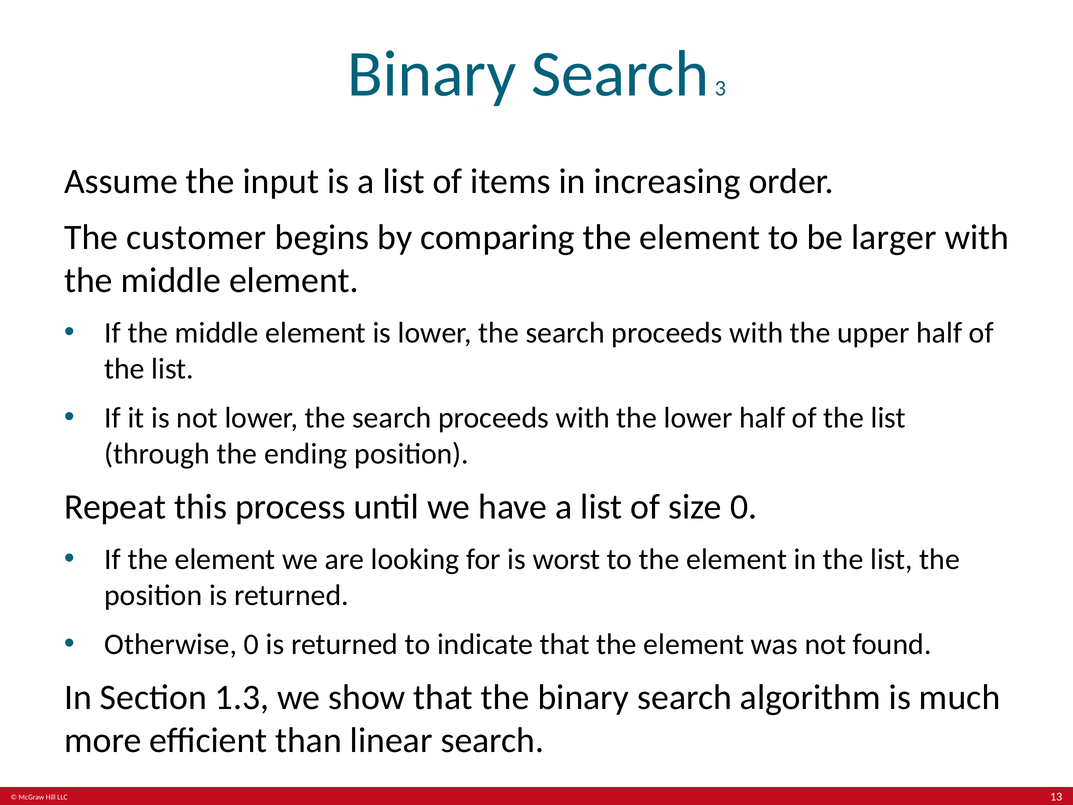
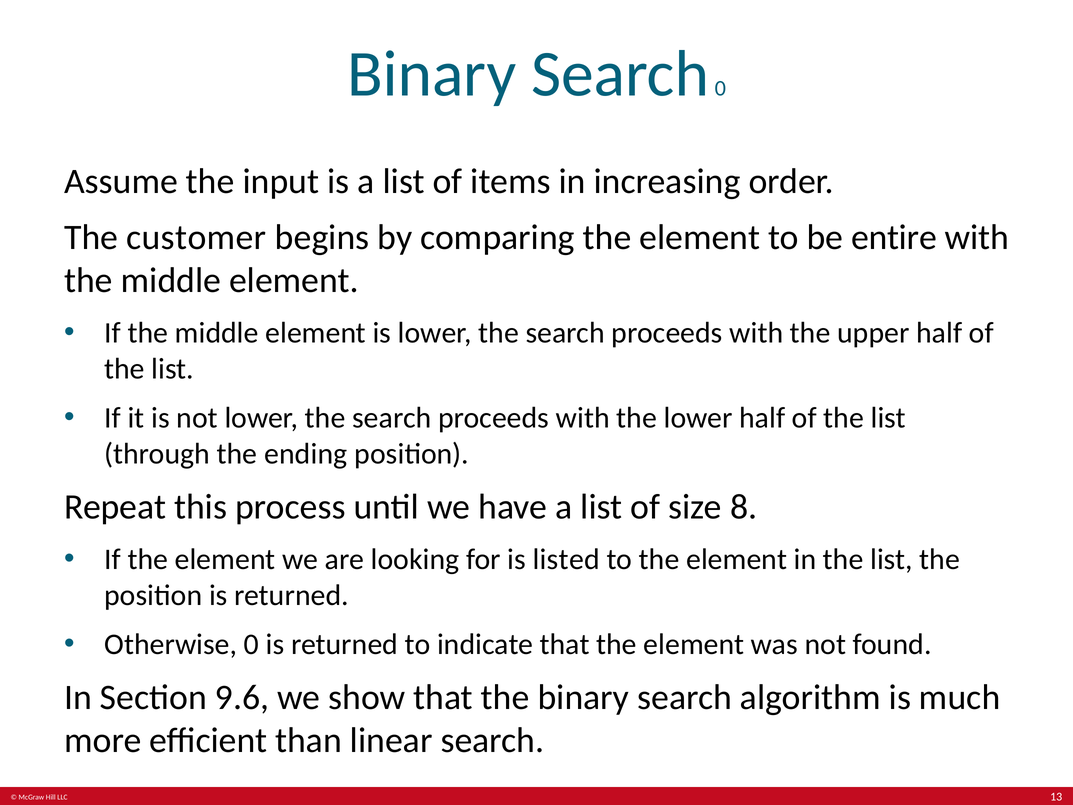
Search 3: 3 -> 0 (720, 89)
larger: larger -> entire (894, 238)
size 0: 0 -> 8 (744, 507)
worst: worst -> listed (566, 559)
1.3: 1.3 -> 9.6 (242, 697)
